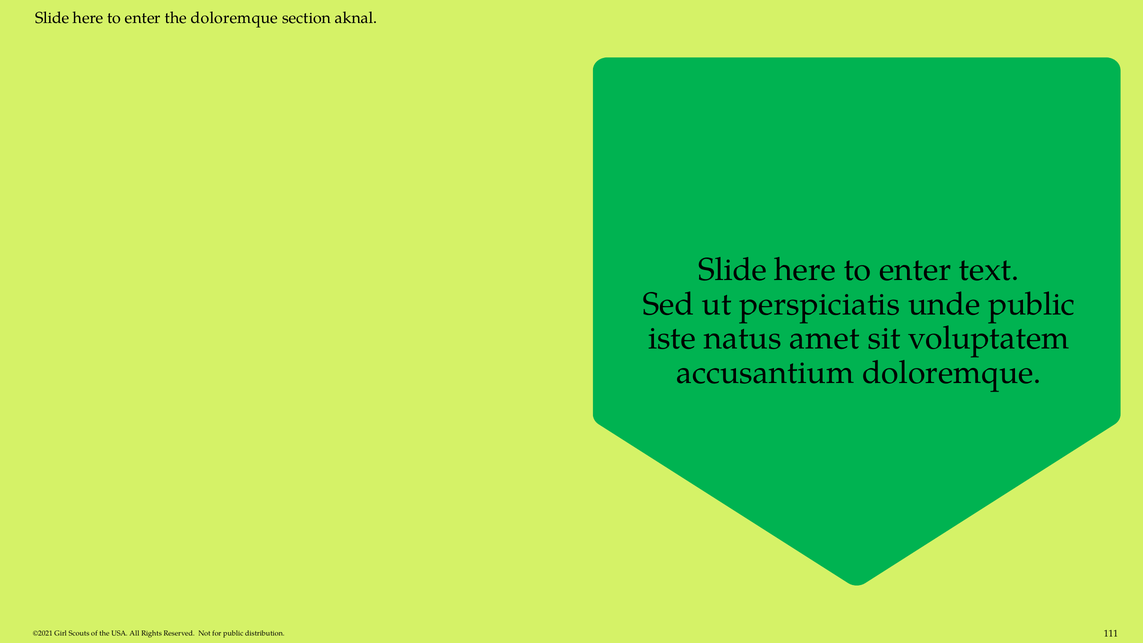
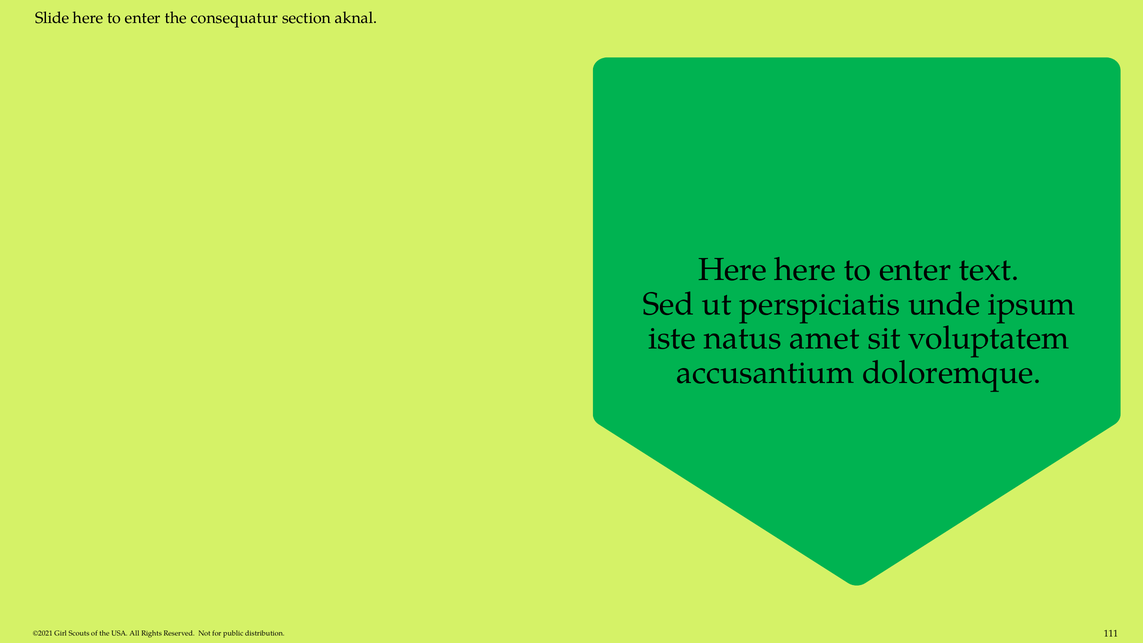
the doloremque: doloremque -> consequatur (234, 18)
Slide: Slide -> Here (733, 270)
unde public: public -> ipsum (1032, 304)
